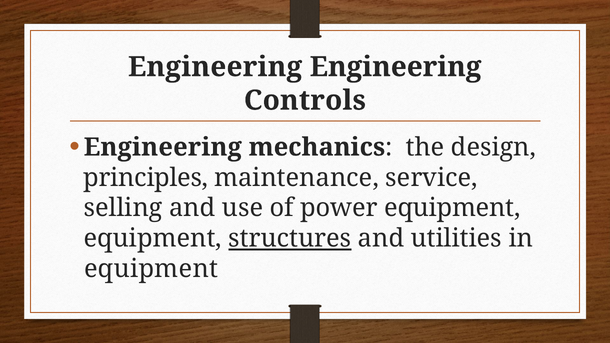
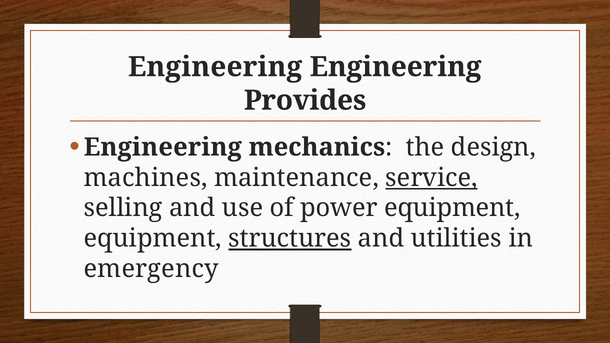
Controls: Controls -> Provides (305, 100)
principles: principles -> machines (146, 178)
service underline: none -> present (432, 178)
equipment: equipment -> emergency (151, 269)
